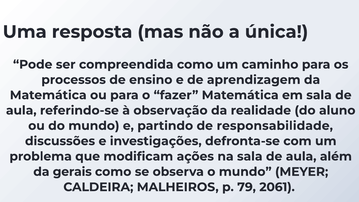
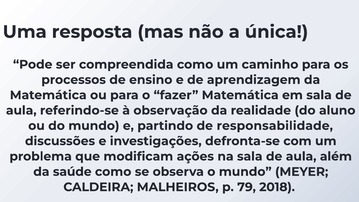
gerais: gerais -> saúde (72, 172)
2061: 2061 -> 2018 (277, 187)
